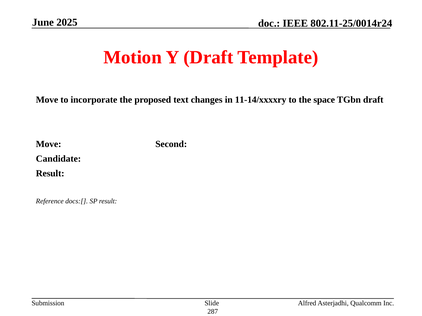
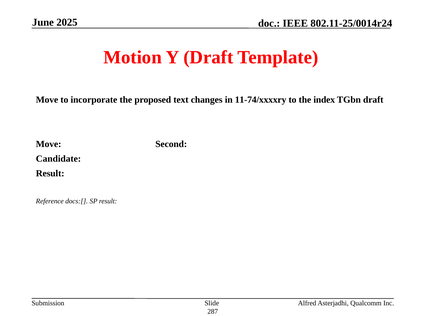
11-14/xxxxry: 11-14/xxxxry -> 11-74/xxxxry (261, 100)
space: space -> index (324, 100)
